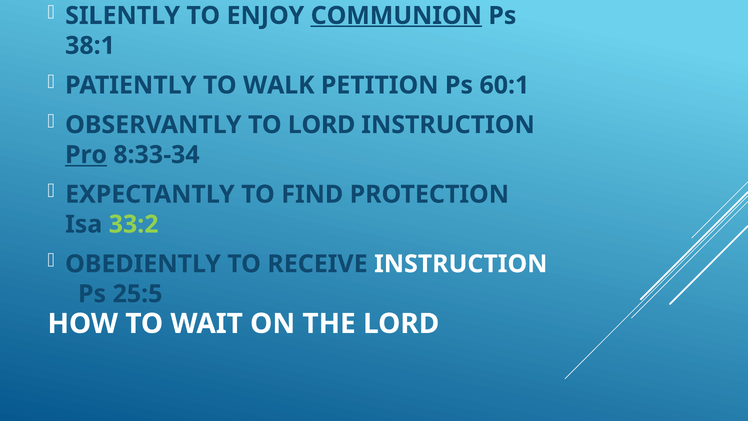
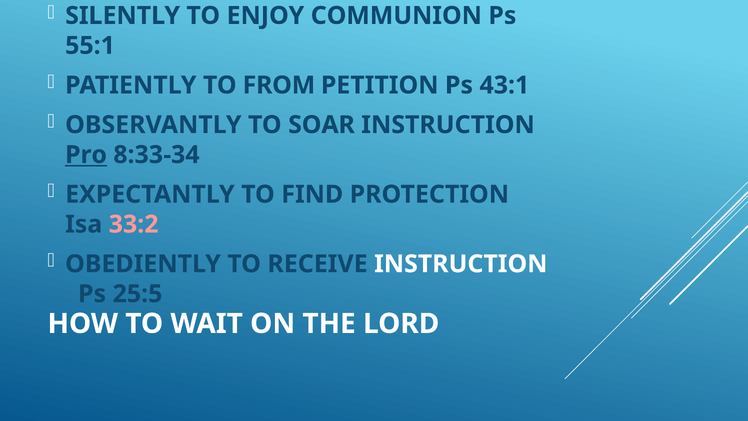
COMMUNION underline: present -> none (396, 16)
38:1: 38:1 -> 55:1 (90, 46)
WALK: WALK -> FROM (279, 85)
60:1: 60:1 -> 43:1 (504, 85)
TO LORD: LORD -> SOAR (321, 125)
33:2 colour: light green -> pink (134, 224)
